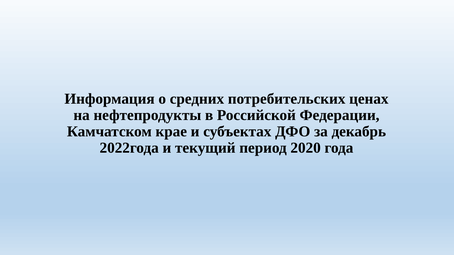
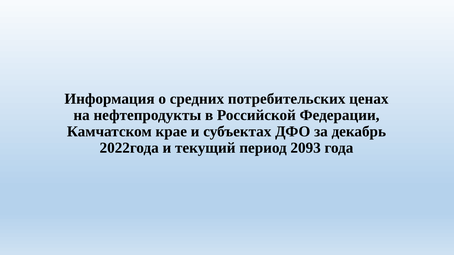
2020: 2020 -> 2093 (306, 148)
